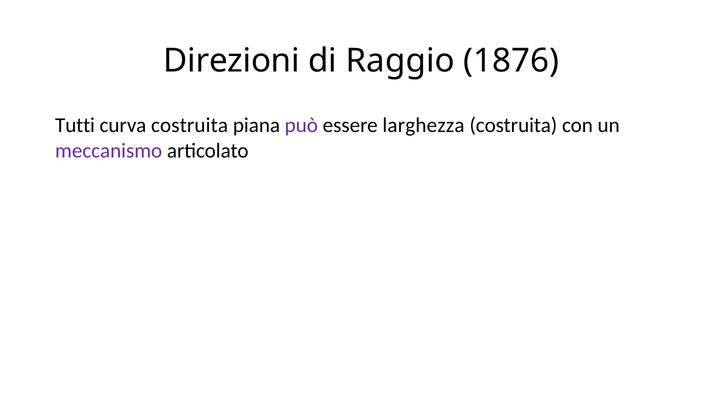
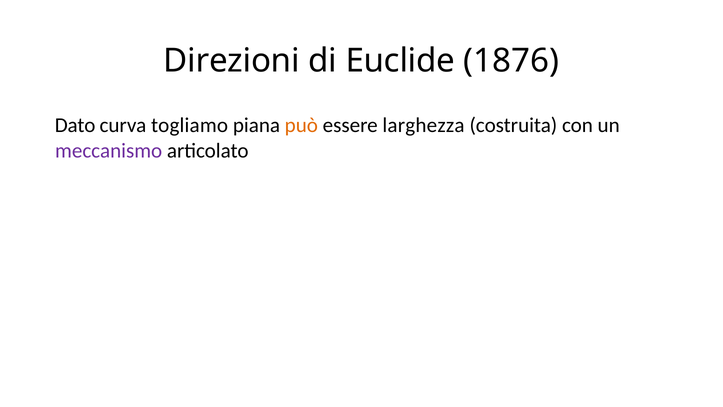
Raggio: Raggio -> Euclide (400, 61)
Tutti: Tutti -> Dato (75, 125)
curva costruita: costruita -> togliamo (190, 125)
può colour: purple -> orange (301, 125)
